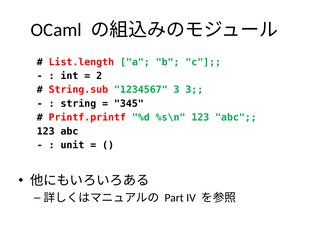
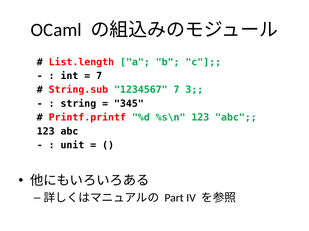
2: 2 -> 7 (99, 76)
1234567 3: 3 -> 7 (176, 90)
